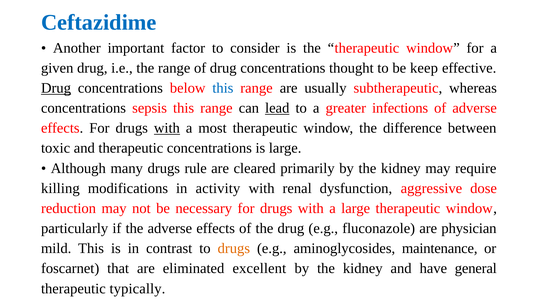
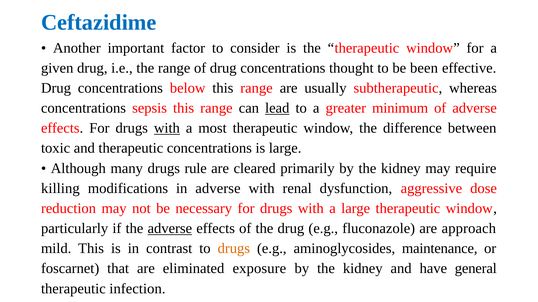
keep: keep -> been (424, 68)
Drug underline: present -> none (56, 88)
this colour: blue -> black (223, 88)
infections: infections -> minimum (400, 108)
in activity: activity -> adverse (218, 189)
adverse underline: none -> present (170, 229)
physician: physician -> approach (469, 229)
excellent: excellent -> exposure (259, 269)
typically: typically -> infection (137, 289)
